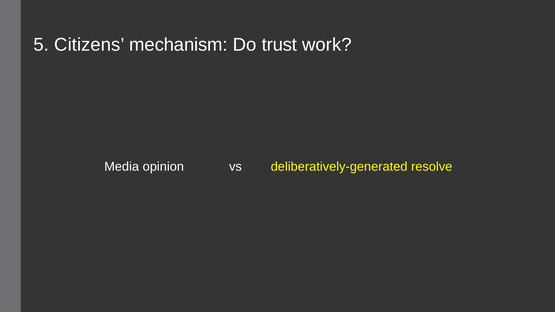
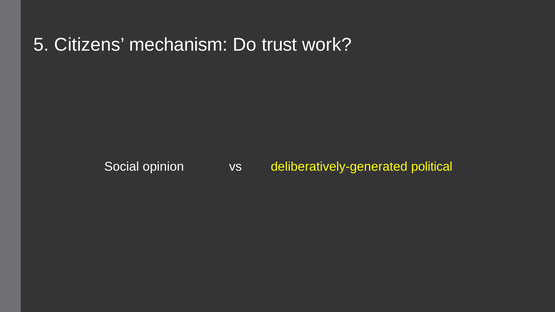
Media: Media -> Social (122, 167)
resolve: resolve -> political (432, 167)
